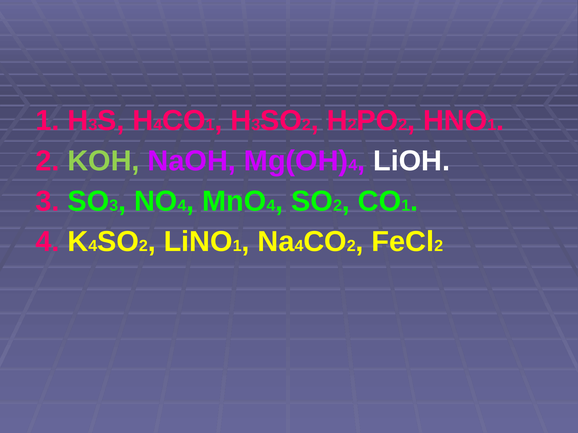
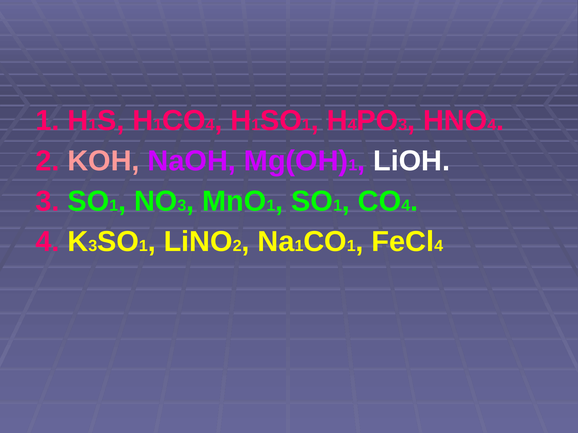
3: 3 -> 1 (93, 125)
4: 4 -> 1 (158, 125)
1: 1 -> 4 (210, 125)
3: 3 -> 1 (256, 125)
2: 2 -> 1 (306, 125)
2: 2 -> 4 (352, 125)
2: 2 -> 3 (403, 125)
1: 1 -> 4 (492, 125)
KOH colour: light green -> pink (104, 161)
4: 4 -> 1 (353, 165)
3: 3 -> 1 (114, 206)
4: 4 -> 3 (182, 206)
4: 4 -> 1 (271, 206)
2: 2 -> 1 (338, 206)
1: 1 -> 4 (406, 206)
4: 4 -> 3 (93, 246)
2: 2 -> 1 (143, 246)
1: 1 -> 2 (237, 246)
4: 4 -> 1 (299, 246)
2: 2 -> 1 (351, 246)
2: 2 -> 4 (439, 246)
